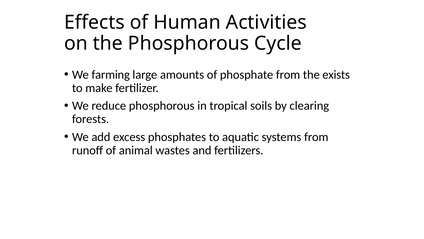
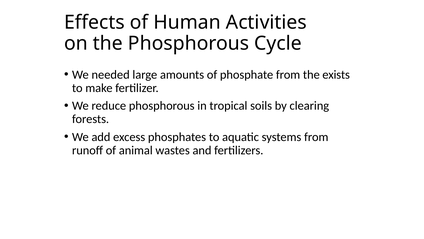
farming: farming -> needed (111, 74)
